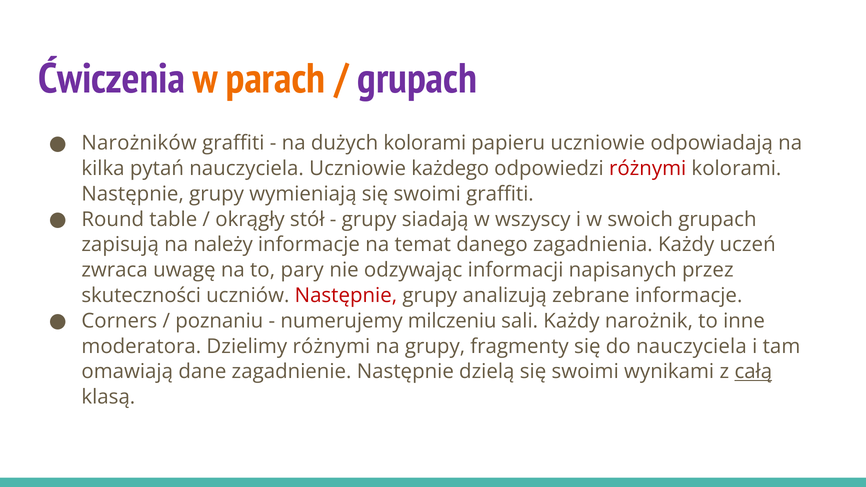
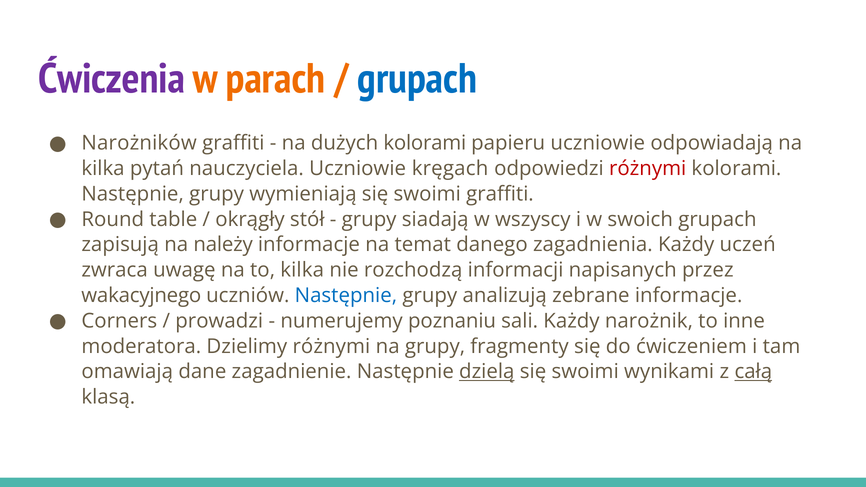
grupach colour: purple -> blue (417, 79)
każdego: każdego -> kręgach (450, 169)
to pary: pary -> kilka (302, 270)
odzywając: odzywając -> rozchodzą (413, 270)
skuteczności: skuteczności -> wakacyjnego (141, 296)
Następnie colour: red -> blue (346, 296)
poznaniu: poznaniu -> prowadzi (219, 321)
milczeniu: milczeniu -> poznaniu (452, 321)
do nauczyciela: nauczyciela -> ćwiczeniem (691, 346)
dzielą underline: none -> present (487, 372)
